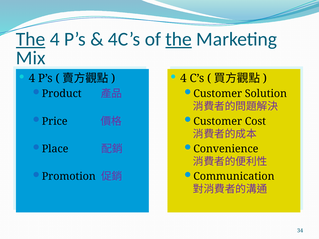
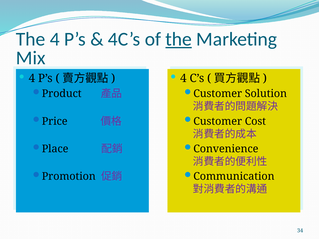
The underline: present -> none (31, 39)
